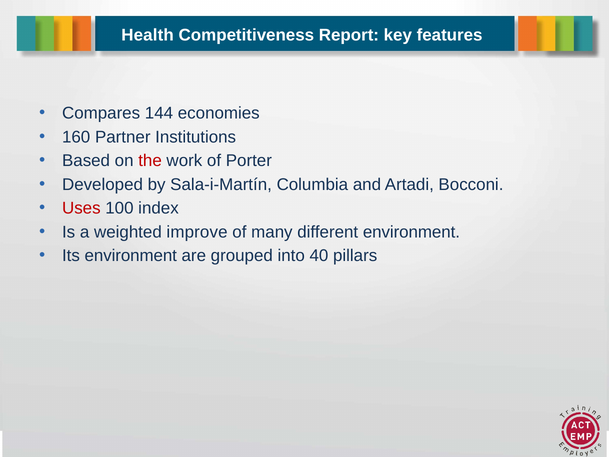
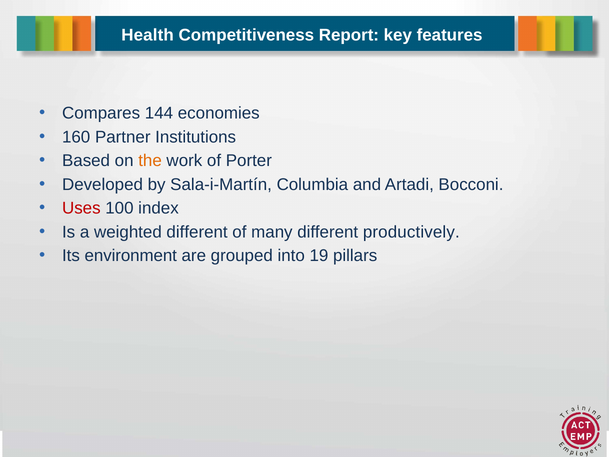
the colour: red -> orange (150, 161)
weighted improve: improve -> different (197, 232)
different environment: environment -> productively (411, 232)
40: 40 -> 19 (319, 256)
